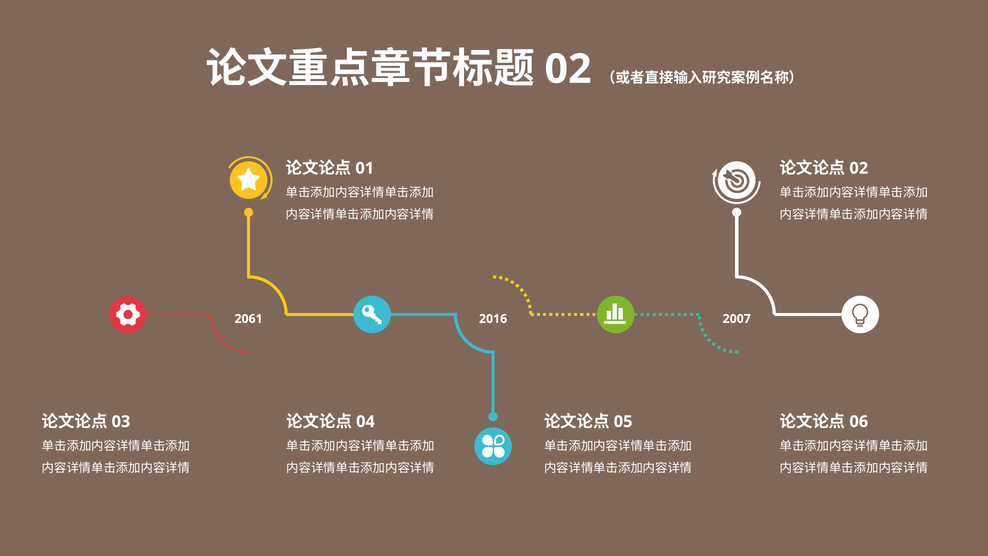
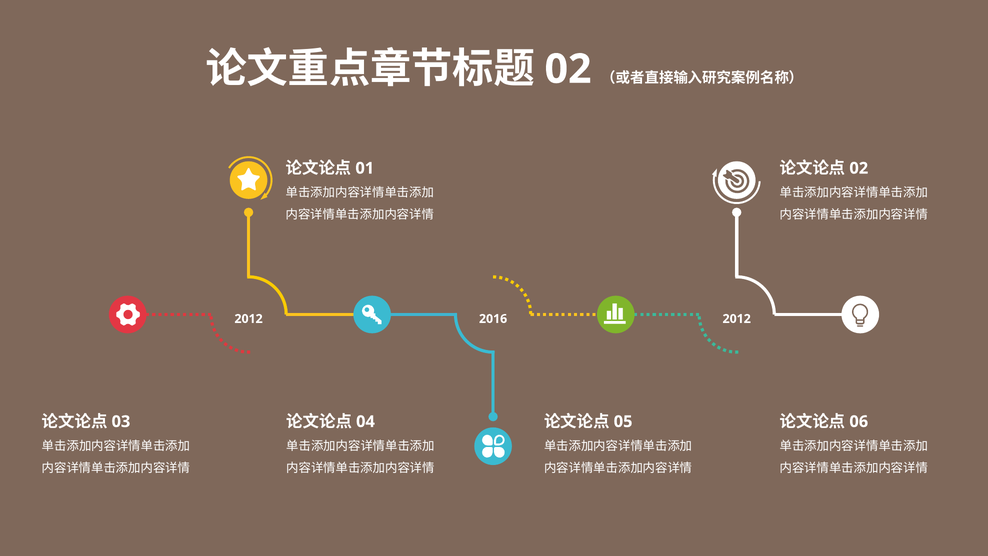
2061: 2061 -> 2012 (249, 319)
2016 2007: 2007 -> 2012 (737, 319)
